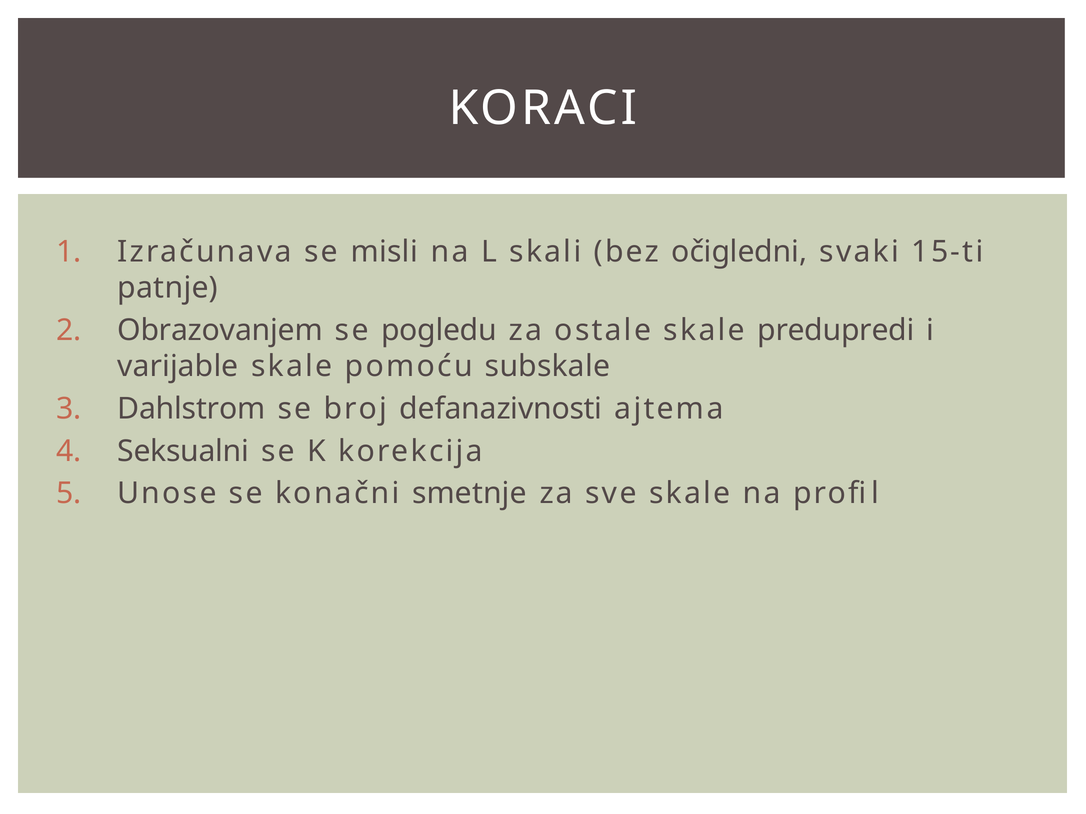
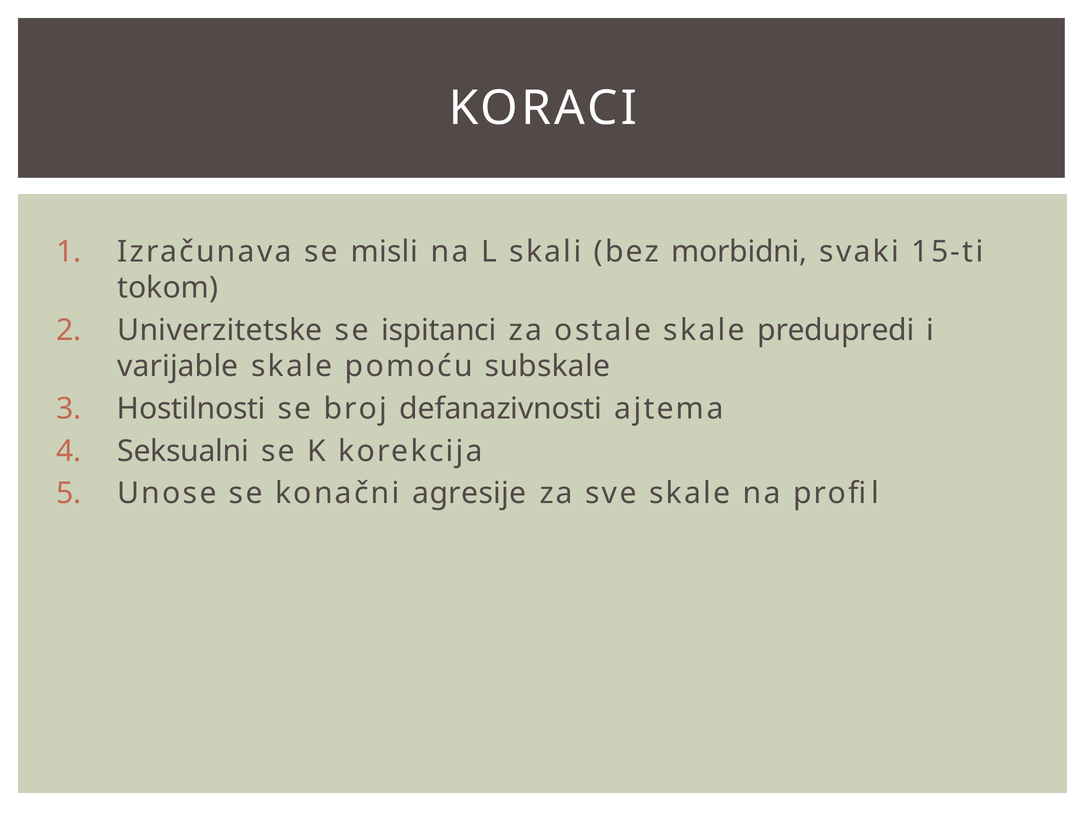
očigledni: očigledni -> morbidni (739, 252)
patnje: patnje -> tokom (168, 288)
Obrazovanjem: Obrazovanjem -> Univerzitetske (220, 331)
pogledu: pogledu -> ispitanci (439, 331)
Dahlstrom: Dahlstrom -> Hostilnosti (191, 409)
smetnje: smetnje -> agresije (469, 494)
